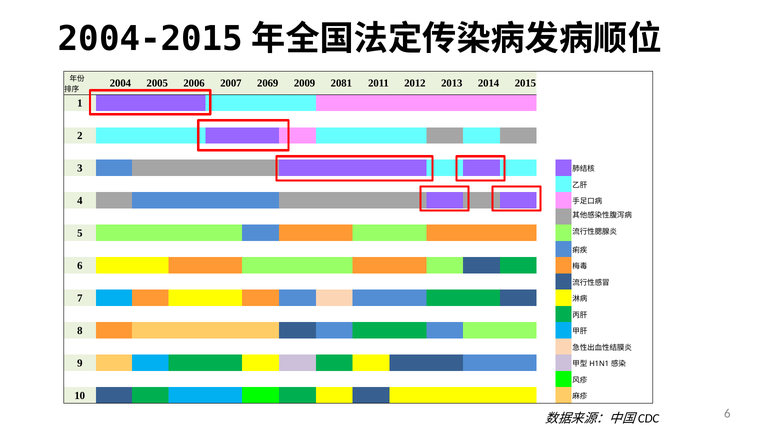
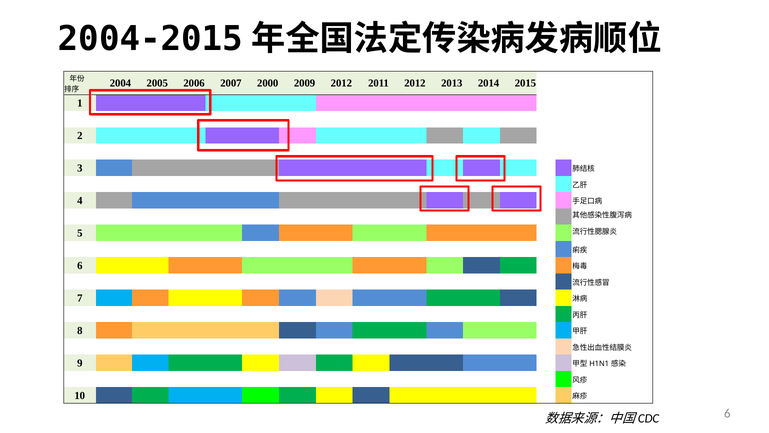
2069: 2069 -> 2000 (268, 83)
2009 2081: 2081 -> 2012 (341, 83)
